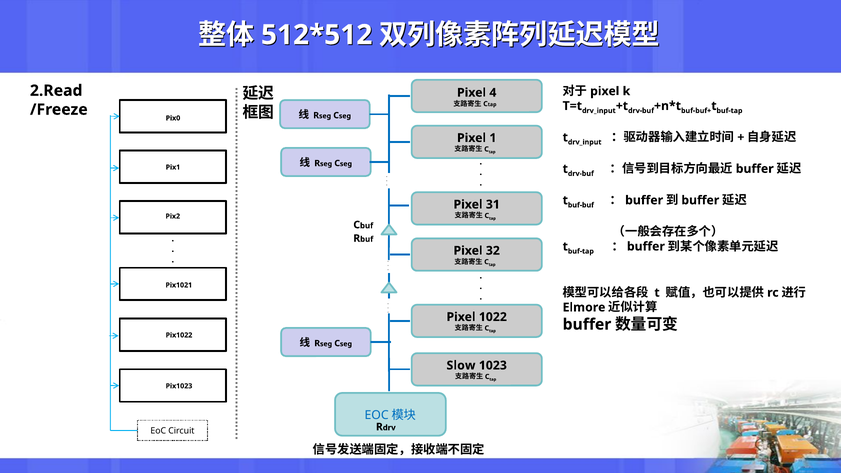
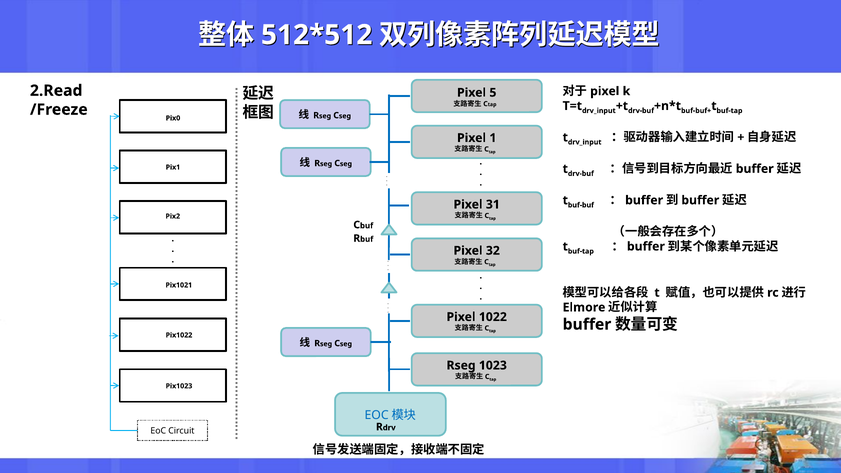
4: 4 -> 5 (493, 93)
Slow: Slow -> Rseg (461, 365)
